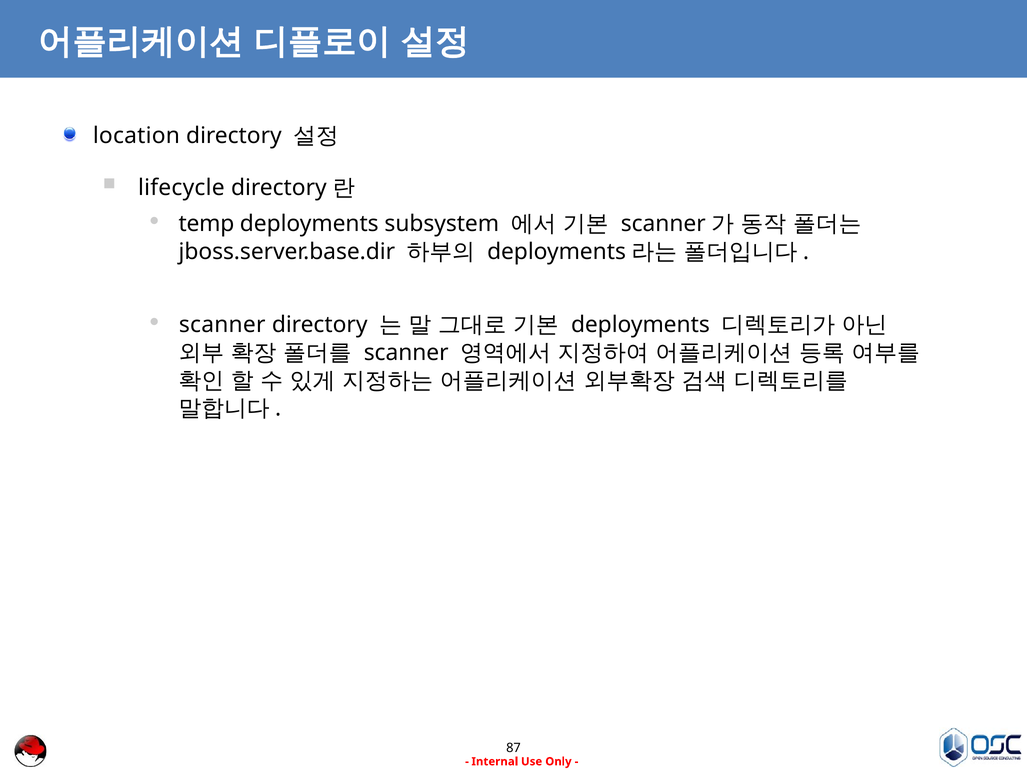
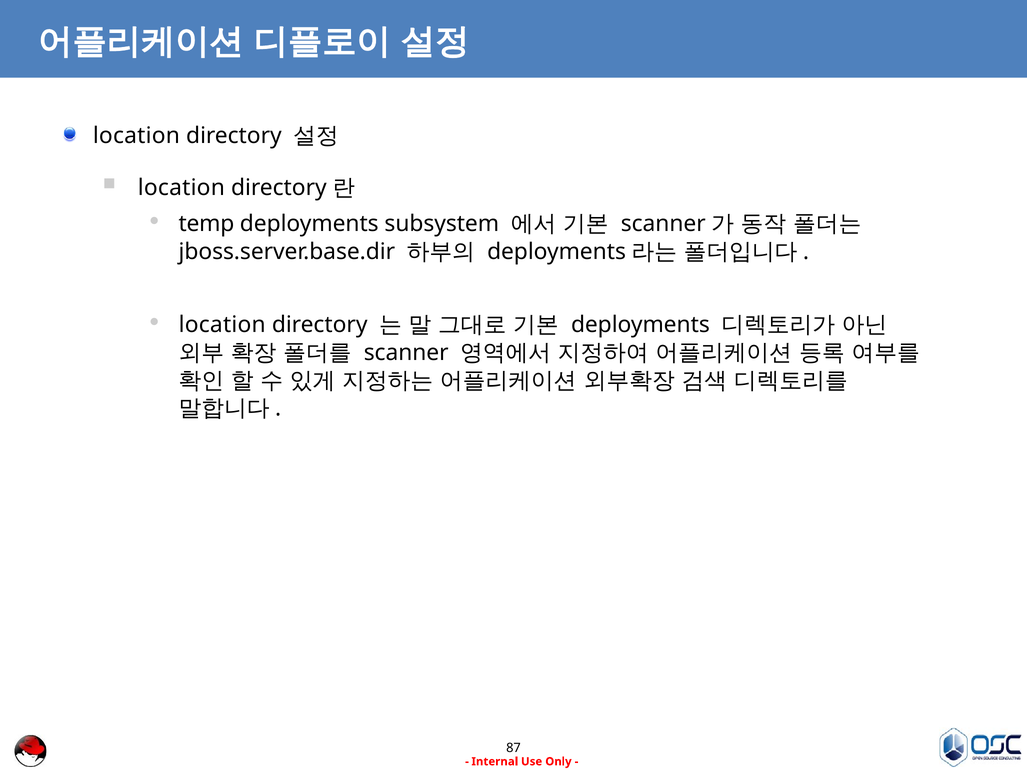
lifecycle: lifecycle -> location (181, 188)
scanner: scanner -> location (222, 325)
